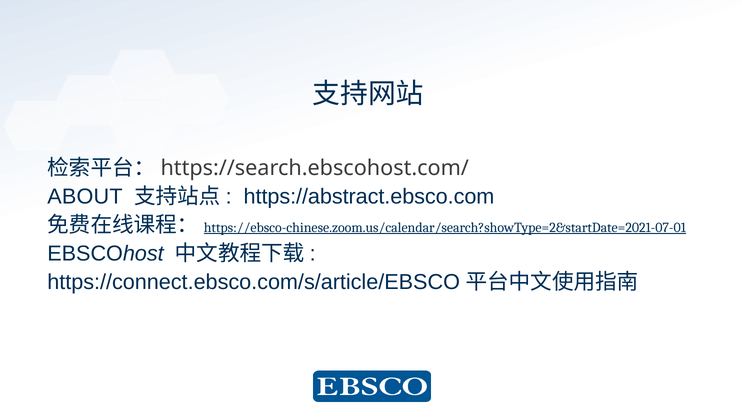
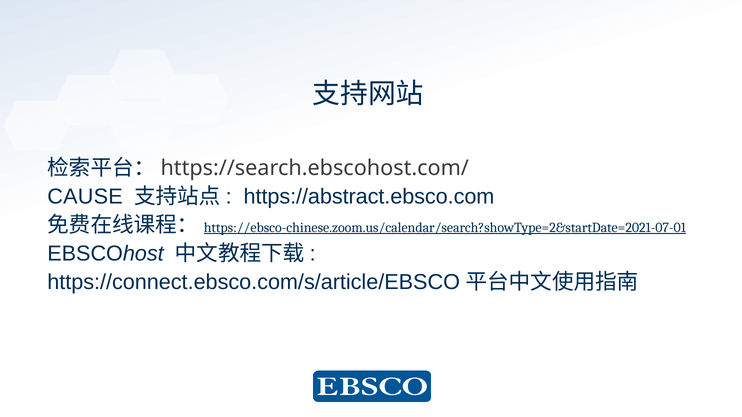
ABOUT: ABOUT -> CAUSE (85, 197)
